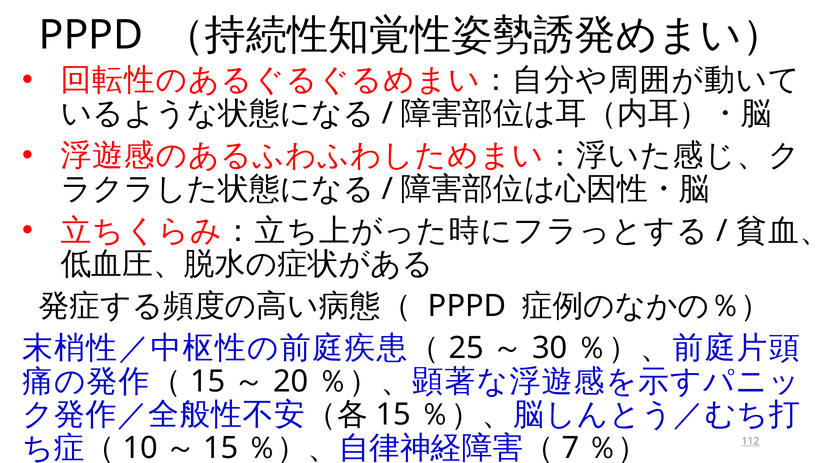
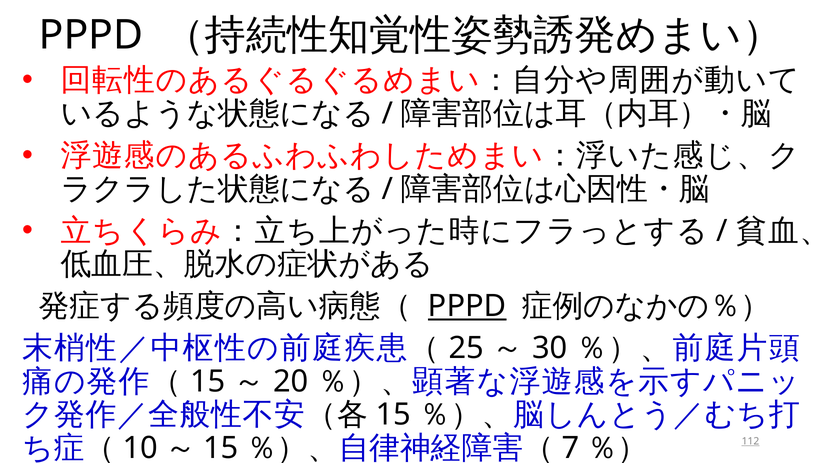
PPPD underline: none -> present (467, 306)
